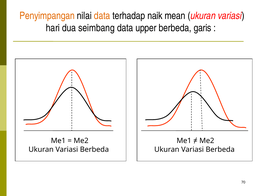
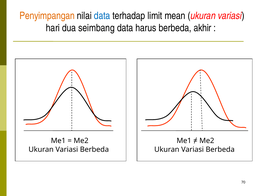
data colour: orange -> blue (102, 16)
naik: naik -> limit (155, 16)
upper: upper -> harus (146, 28)
garis: garis -> akhir (203, 28)
